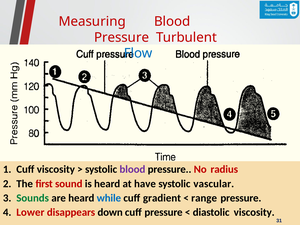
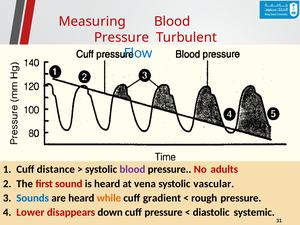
Cuff viscosity: viscosity -> distance (56, 169)
radius: radius -> adults (224, 169)
have: have -> vena (145, 184)
Sounds colour: green -> blue (33, 198)
while colour: blue -> orange (109, 198)
range: range -> rough (204, 198)
diastolic viscosity: viscosity -> systemic (254, 212)
